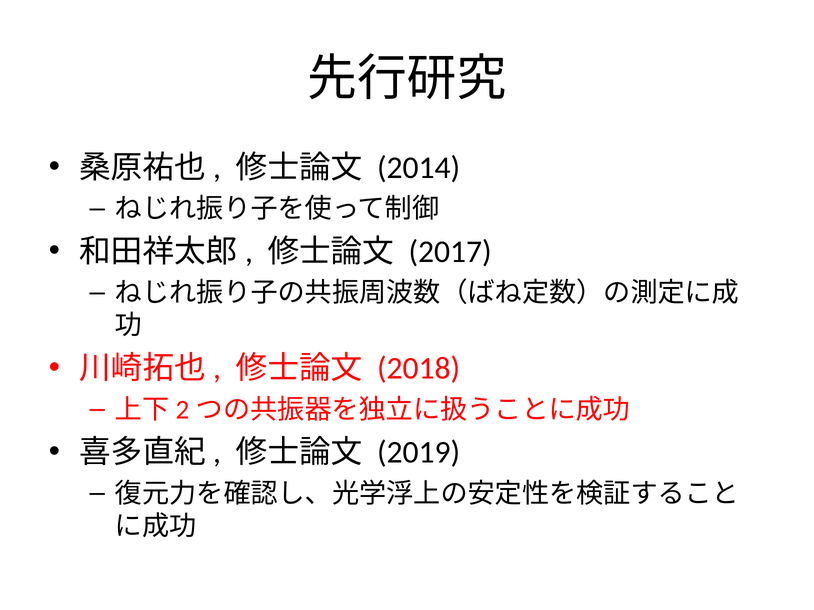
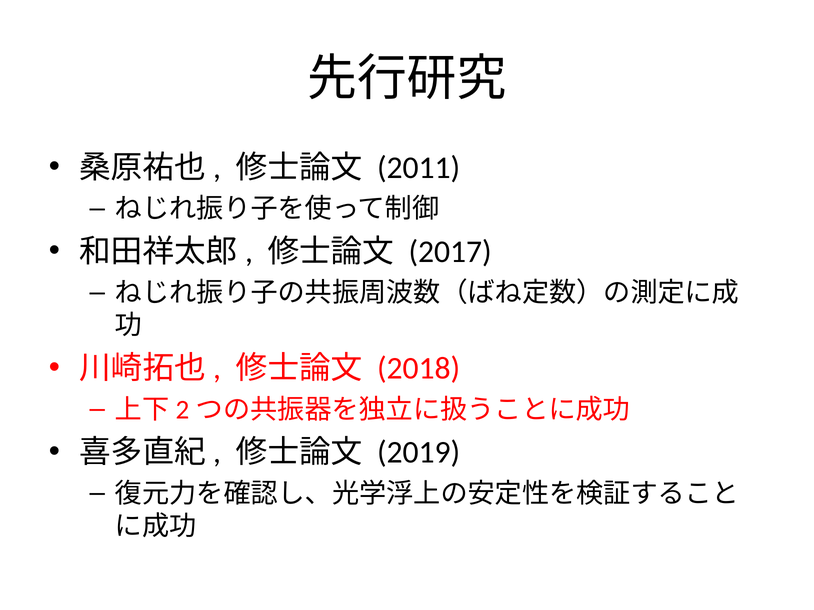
2014: 2014 -> 2011 (419, 168)
